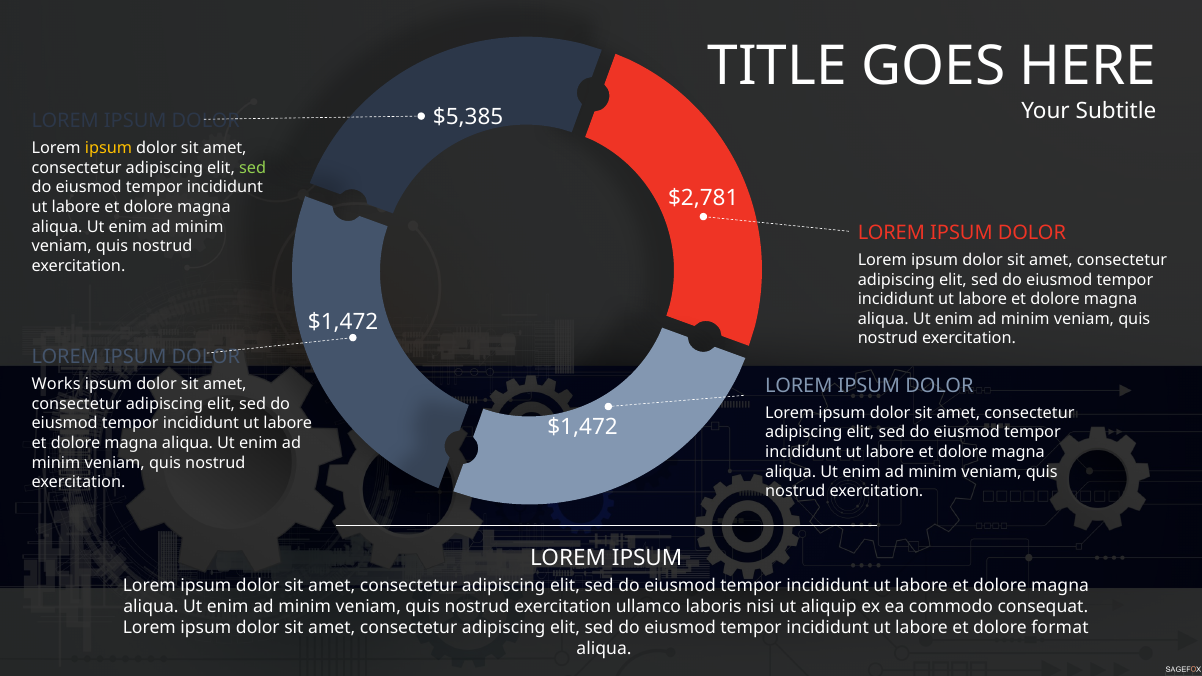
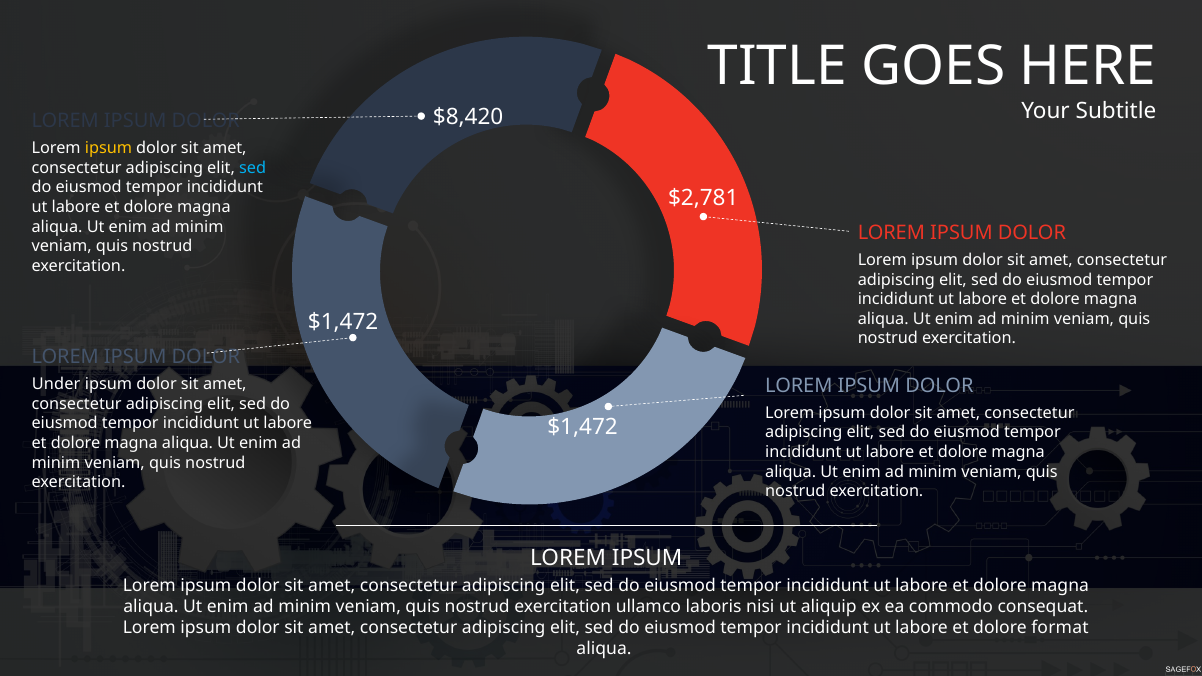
$5,385: $5,385 -> $8,420 (468, 117)
sed colour: light green -> light blue (253, 168)
Works: Works -> Under (56, 385)
